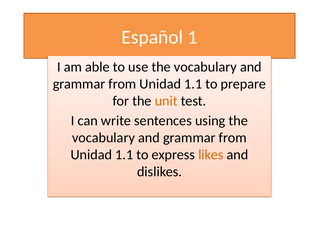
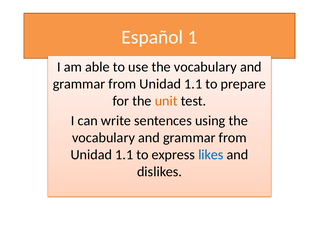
likes colour: orange -> blue (211, 155)
